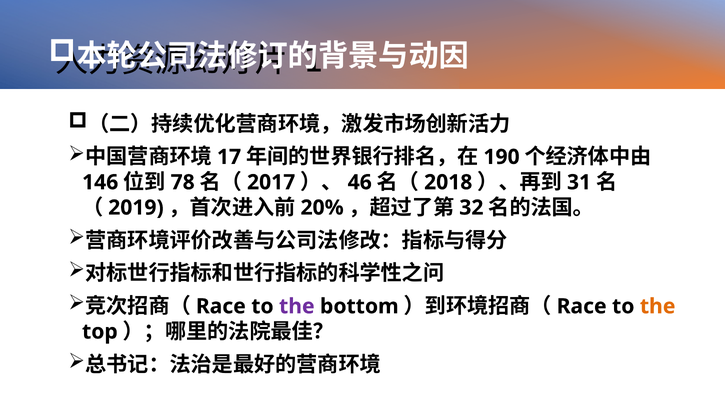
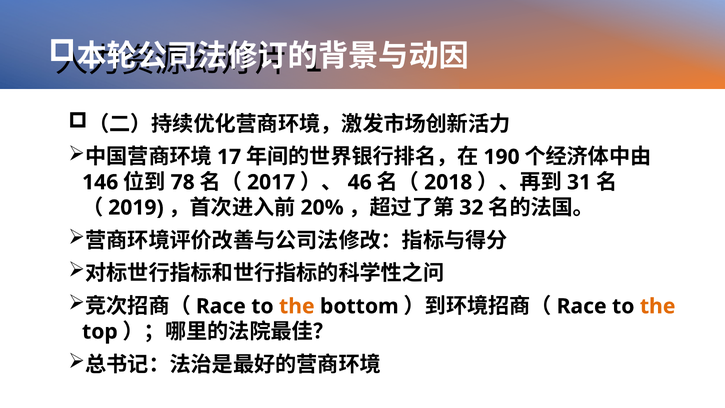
the colour: purple -> orange (297, 306)
